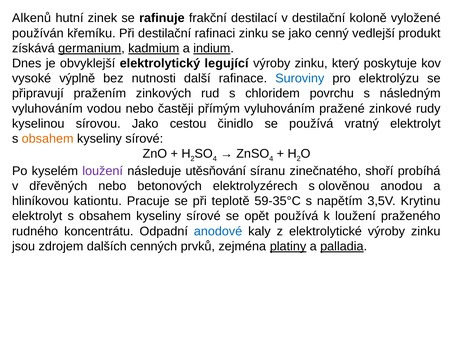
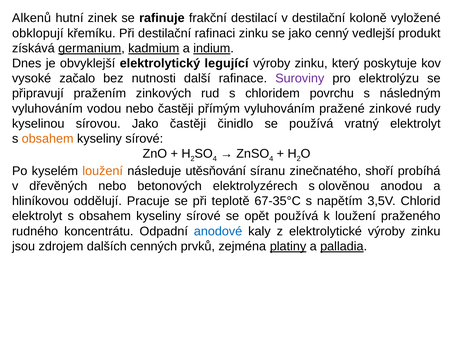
používán: používán -> obklopují (38, 33)
výplně: výplně -> začalo (77, 79)
Suroviny colour: blue -> purple (300, 79)
Jako cestou: cestou -> častěji (188, 124)
loužení colour: purple -> orange (103, 171)
kationtu: kationtu -> oddělují (98, 202)
59-35°C: 59-35°C -> 67-35°C (278, 202)
Krytinu: Krytinu -> Chlorid (421, 202)
